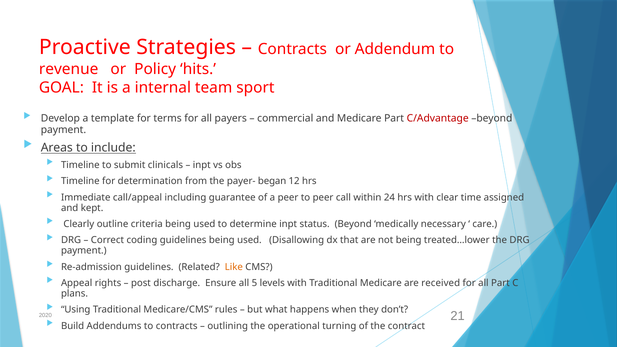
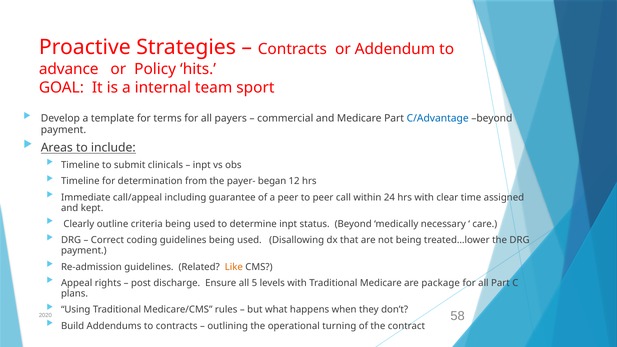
revenue: revenue -> advance (69, 69)
C/Advantage colour: red -> blue (438, 119)
received: received -> package (441, 283)
21: 21 -> 58 (458, 316)
